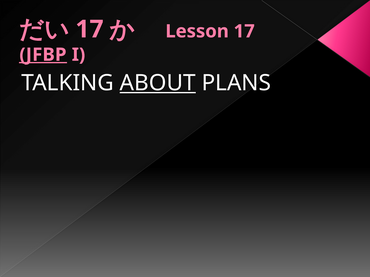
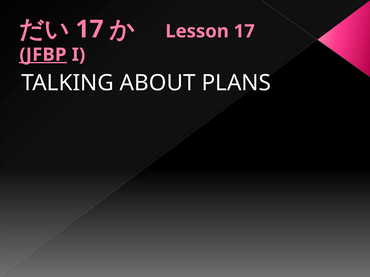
ABOUT underline: present -> none (158, 83)
